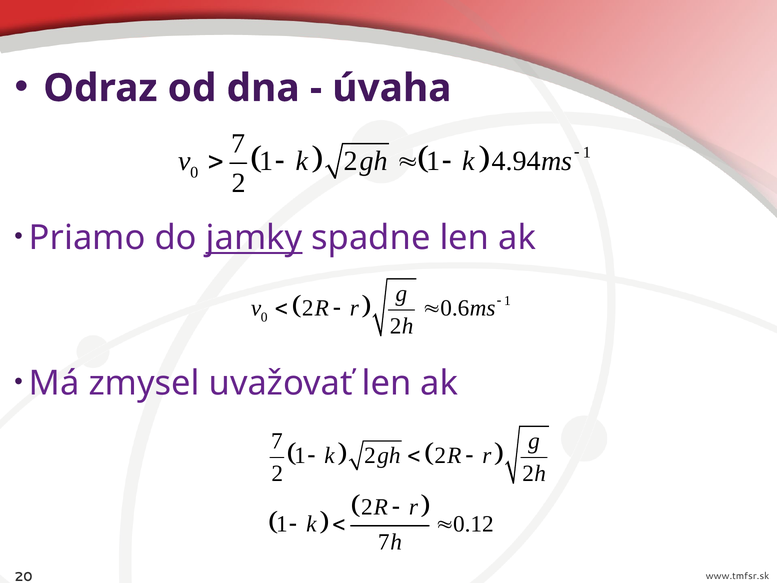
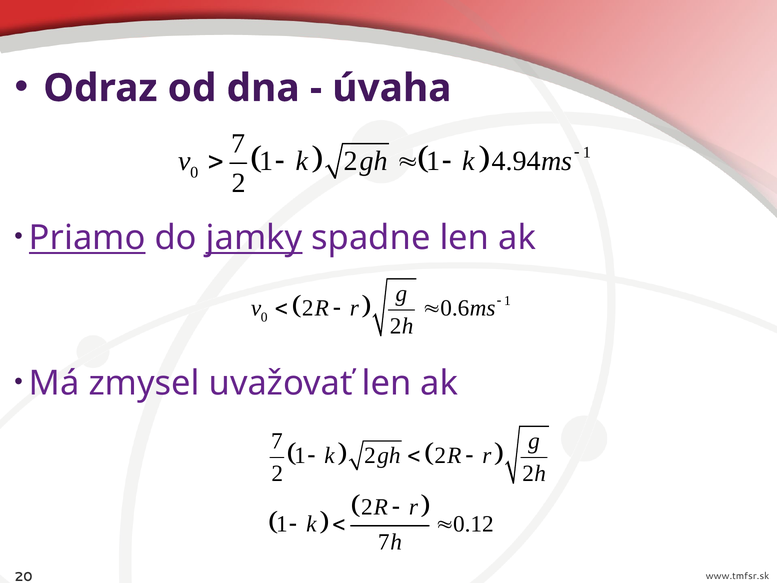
Priamo underline: none -> present (87, 238)
